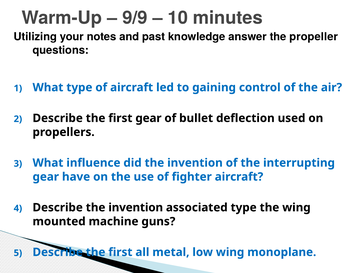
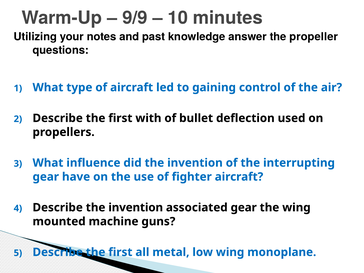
first gear: gear -> with (148, 118)
associated type: type -> gear (244, 208)
